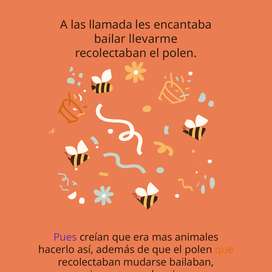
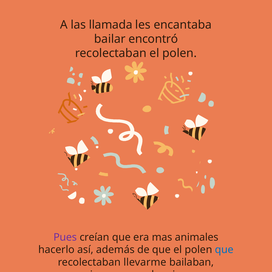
llevarme: llevarme -> encontró (153, 39)
que colour: orange -> blue (224, 250)
mudarse: mudarse -> llevarme (145, 262)
